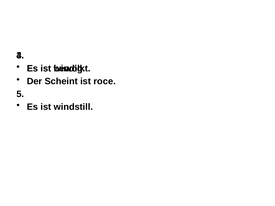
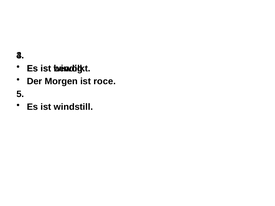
Scheint: Scheint -> Morgen (61, 81)
